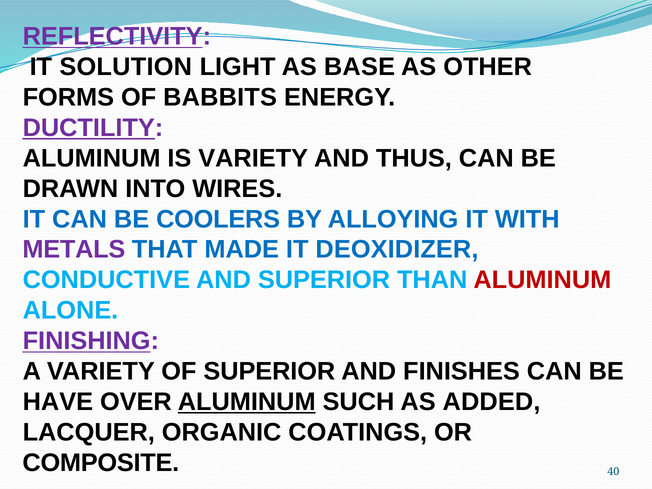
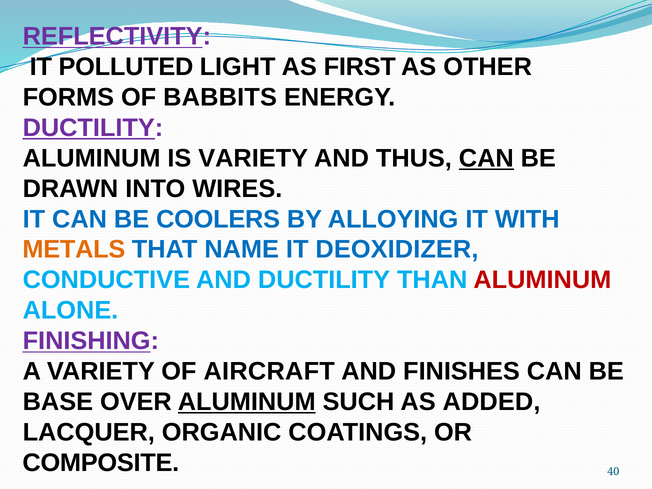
SOLUTION: SOLUTION -> POLLUTED (126, 67)
BASE: BASE -> FIRST (360, 67)
CAN underline: none -> present (486, 158)
METALS colour: purple -> orange (74, 250)
MADE: MADE -> NAME (242, 250)
AND SUPERIOR: SUPERIOR -> DUCTILITY (324, 280)
OF SUPERIOR: SUPERIOR -> AIRCRAFT (269, 371)
HAVE: HAVE -> BASE (58, 402)
